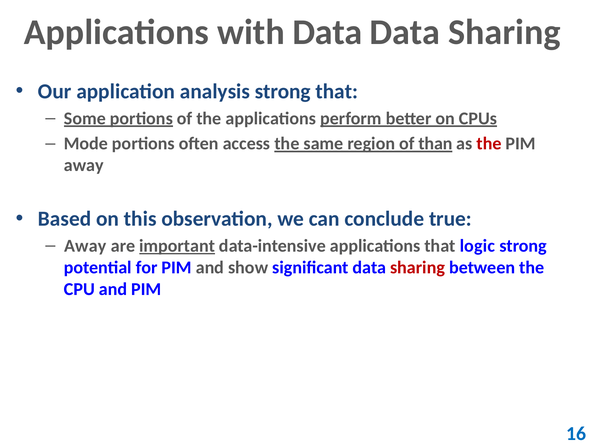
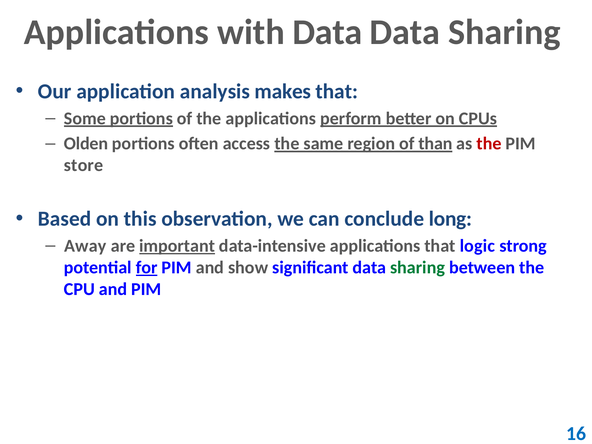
analysis strong: strong -> makes (283, 91)
Mode: Mode -> Olden (86, 144)
away: away -> store (84, 165)
true: true -> long (450, 219)
for underline: none -> present (147, 268)
sharing colour: red -> green (418, 268)
